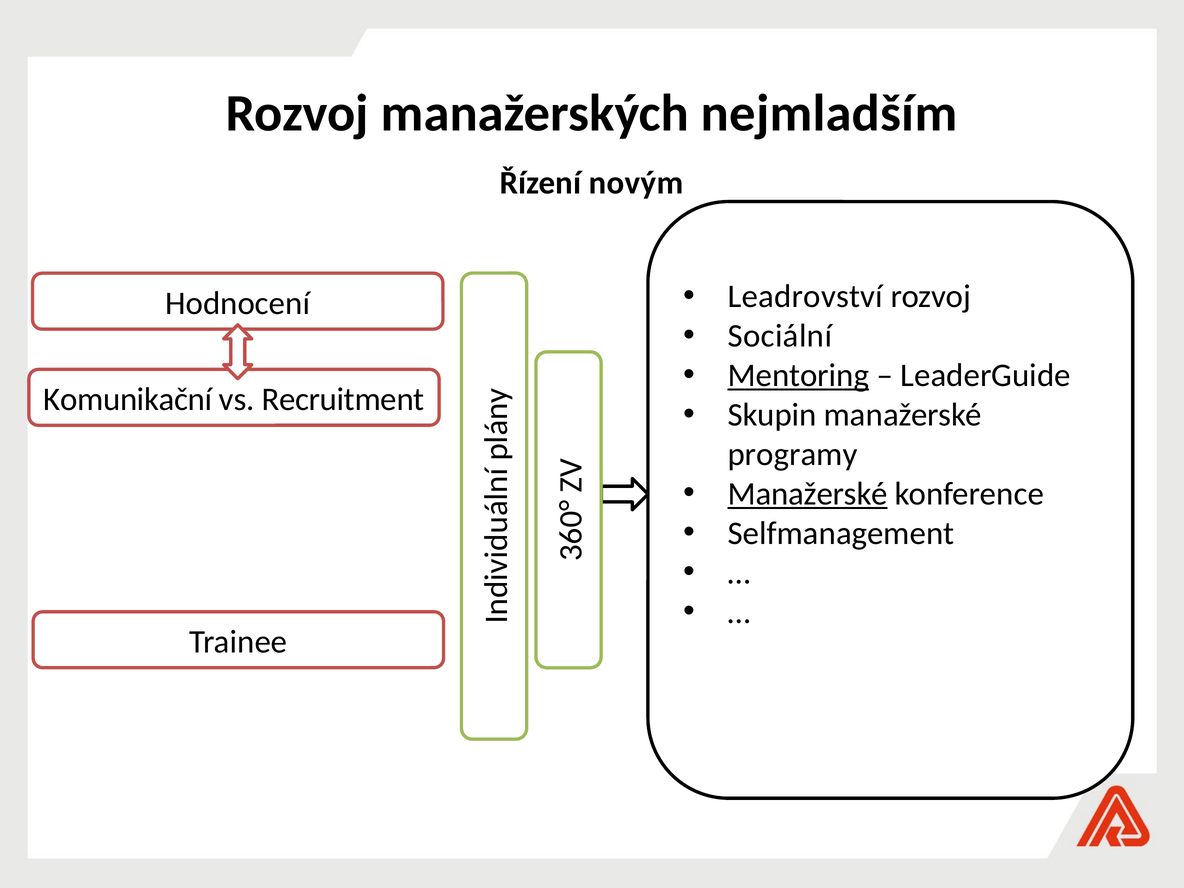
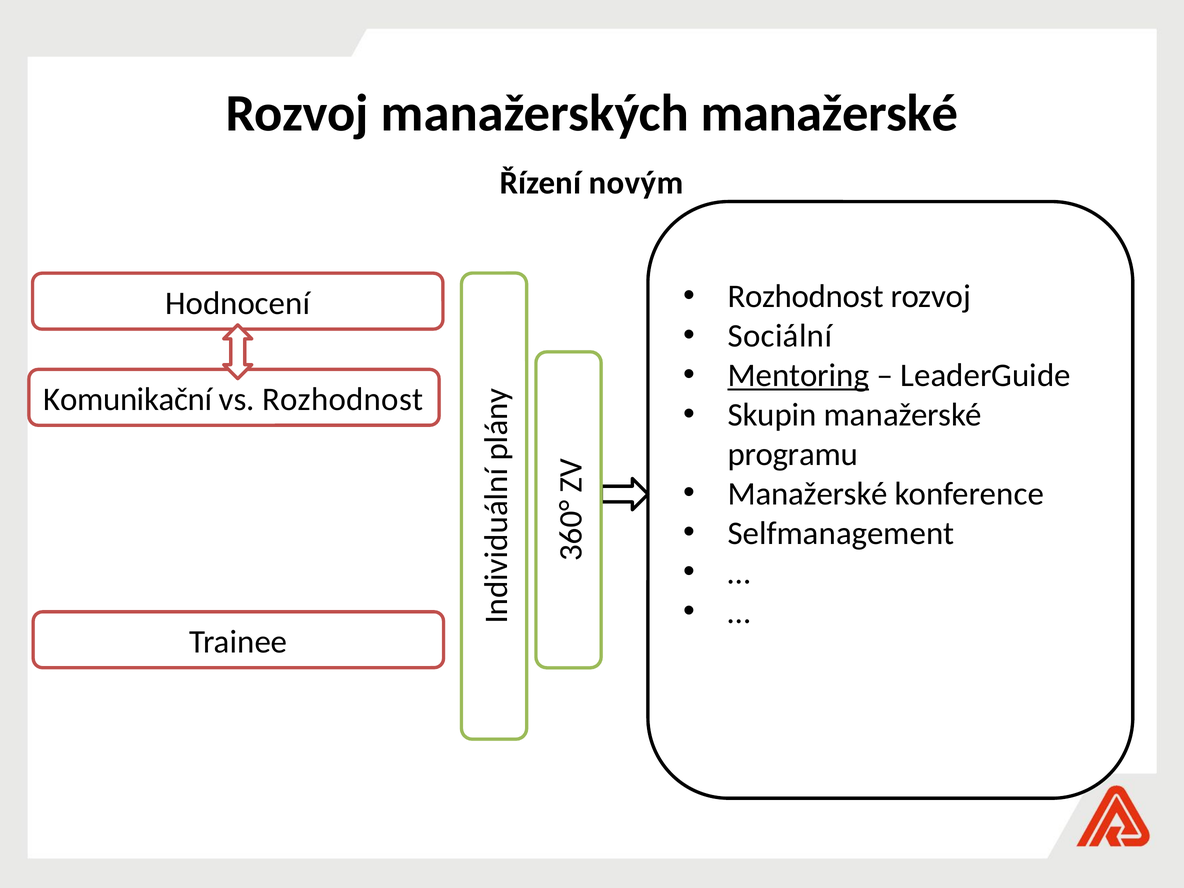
manažerských nejmladším: nejmladším -> manažerské (830, 113)
Leadrovství: Leadrovství -> Rozhodnost (806, 297)
vs Recruitment: Recruitment -> Rozhodnost (343, 400)
programy: programy -> programu (793, 454)
Manažerské underline: present -> none (808, 494)
